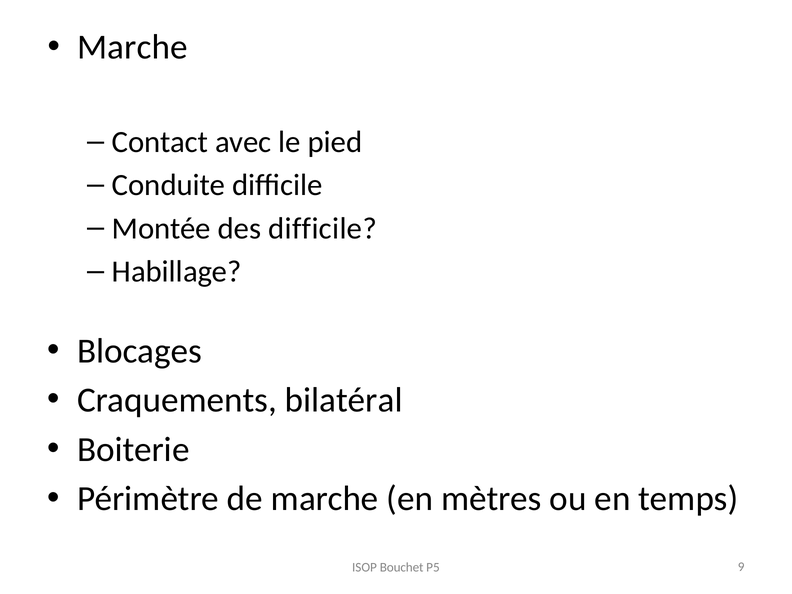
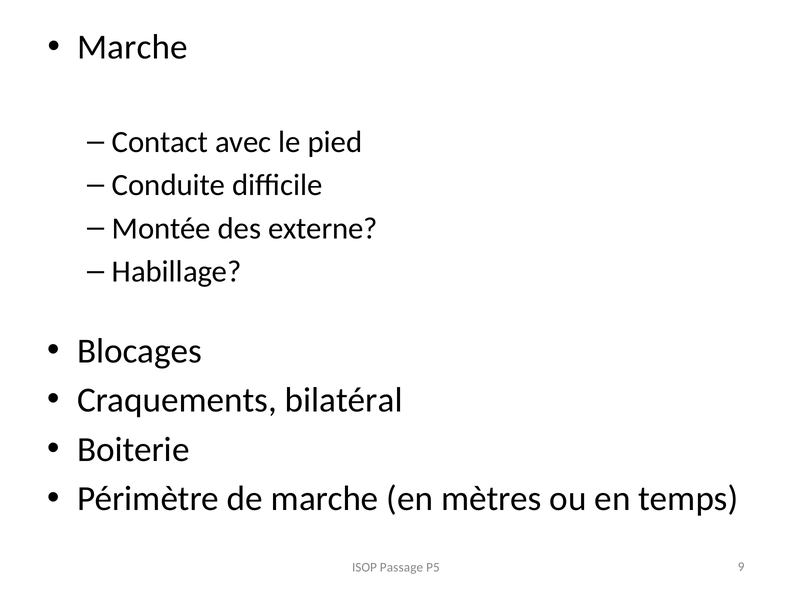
des difficile: difficile -> externe (323, 228)
Bouchet: Bouchet -> Passage (402, 567)
